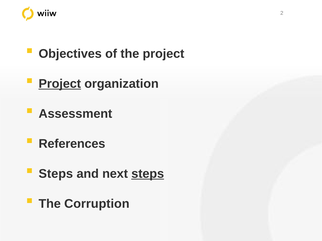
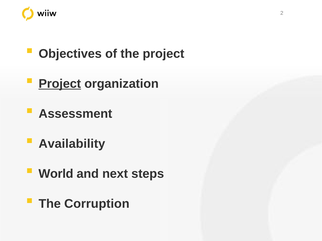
References: References -> Availability (72, 144)
Steps: Steps -> World (56, 174)
steps underline: present -> none (148, 174)
